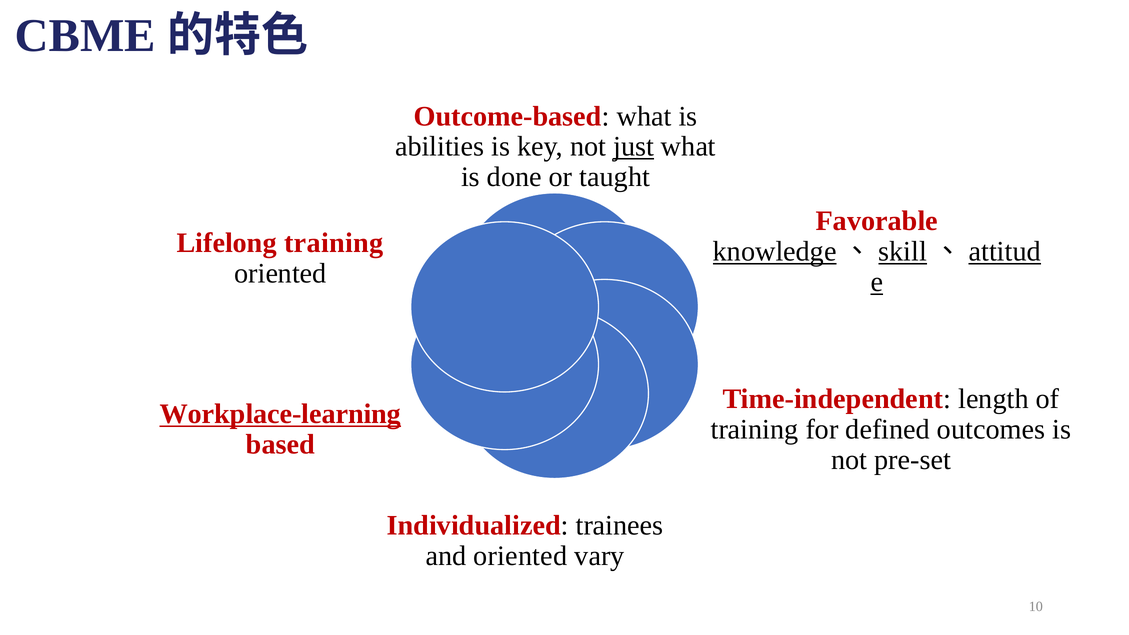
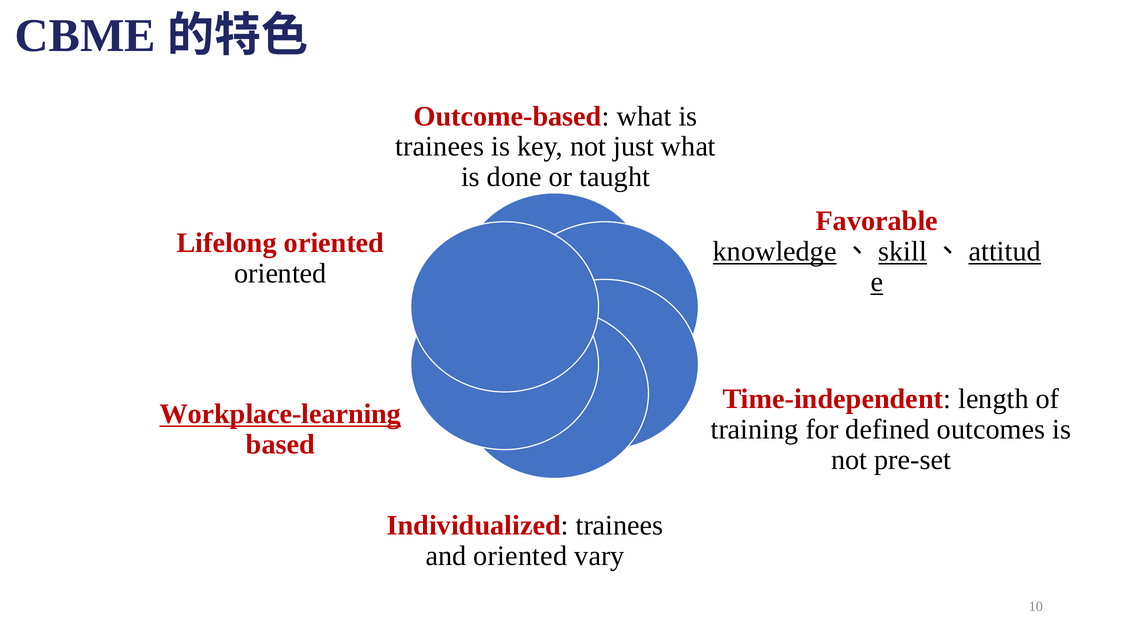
abilities: abilities -> trainees (440, 147)
just underline: present -> none (634, 147)
Lifelong training: training -> oriented (334, 243)
